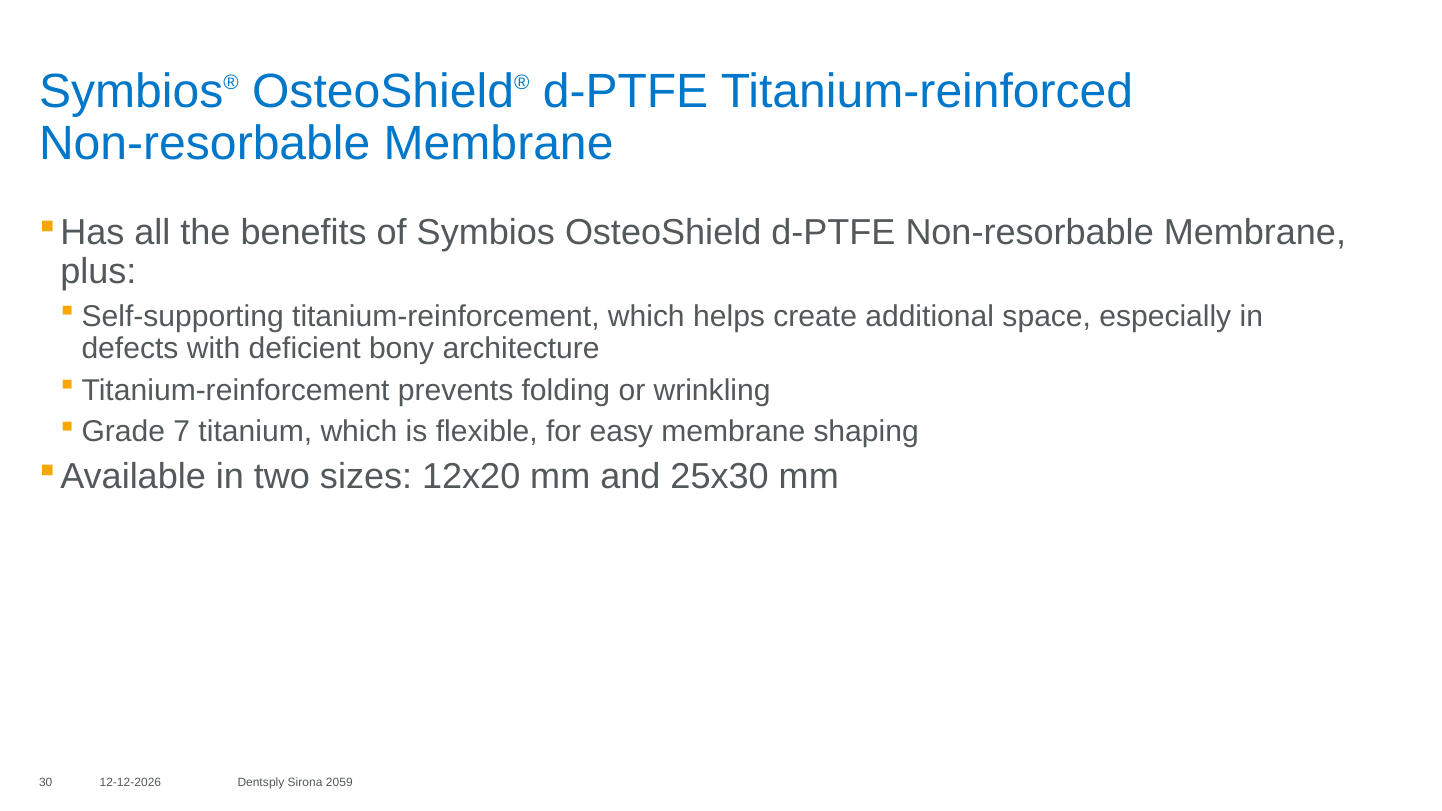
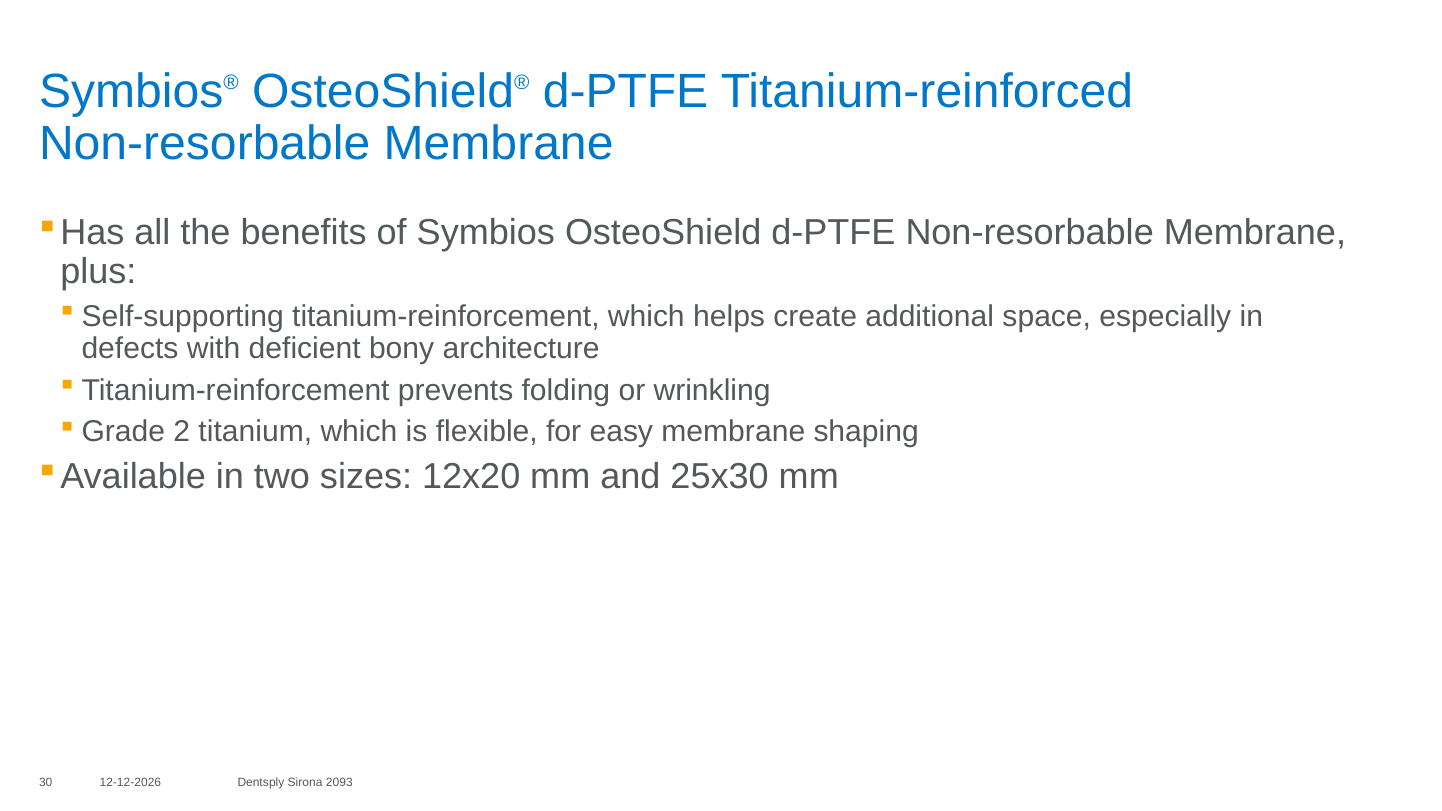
7: 7 -> 2 (182, 432)
2059: 2059 -> 2093 (339, 783)
